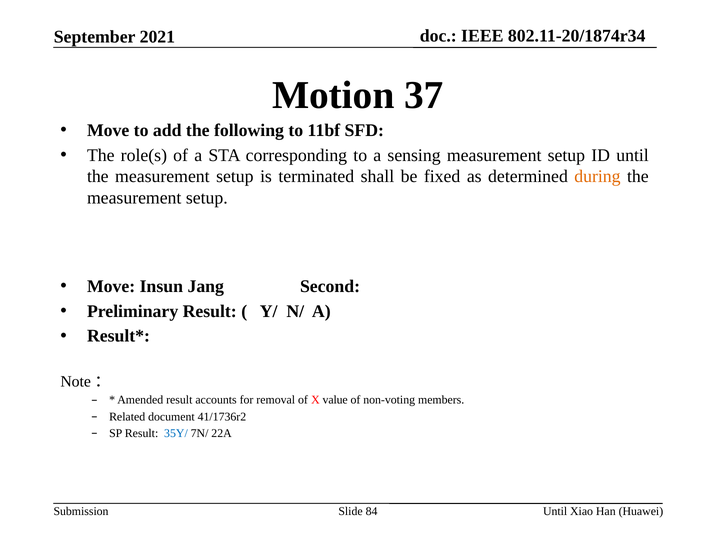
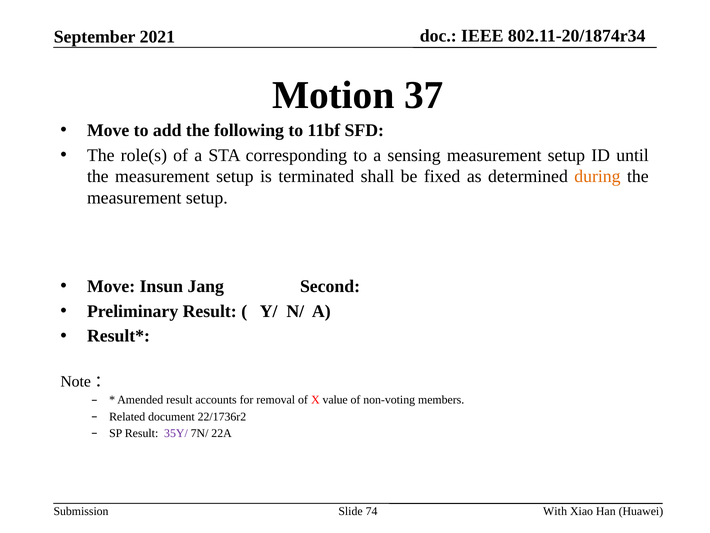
41/1736r2: 41/1736r2 -> 22/1736r2 (222, 416)
35Y/ colour: blue -> purple (176, 433)
84: 84 -> 74 (372, 511)
Until: Until -> With (555, 511)
